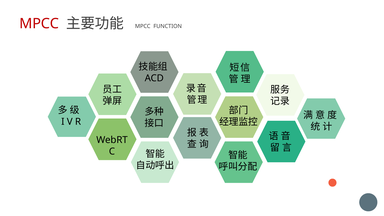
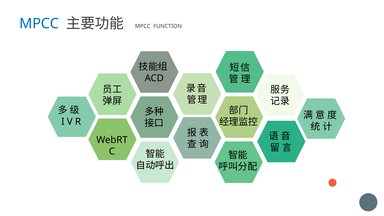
MPCC colour: red -> blue (39, 24)
